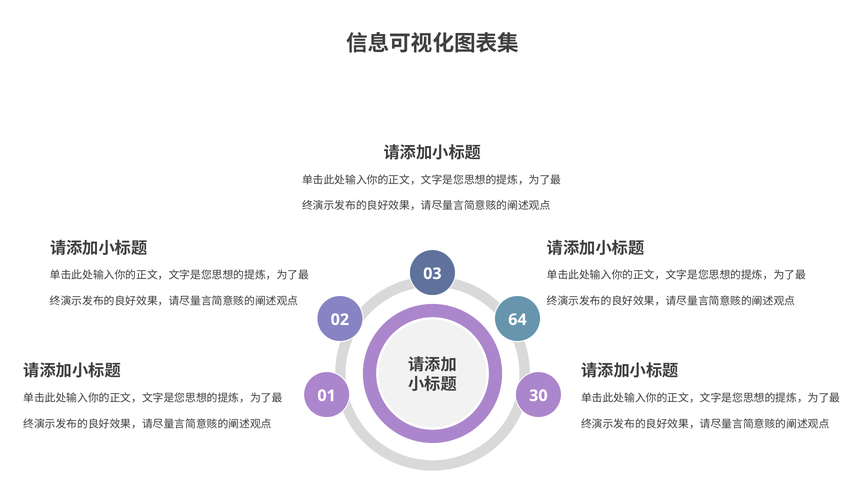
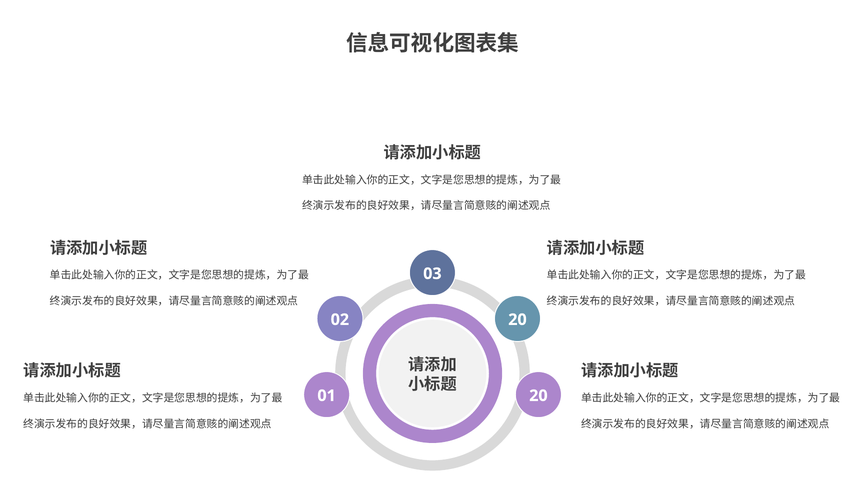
02 64: 64 -> 20 (517, 320)
01 30: 30 -> 20 (538, 396)
